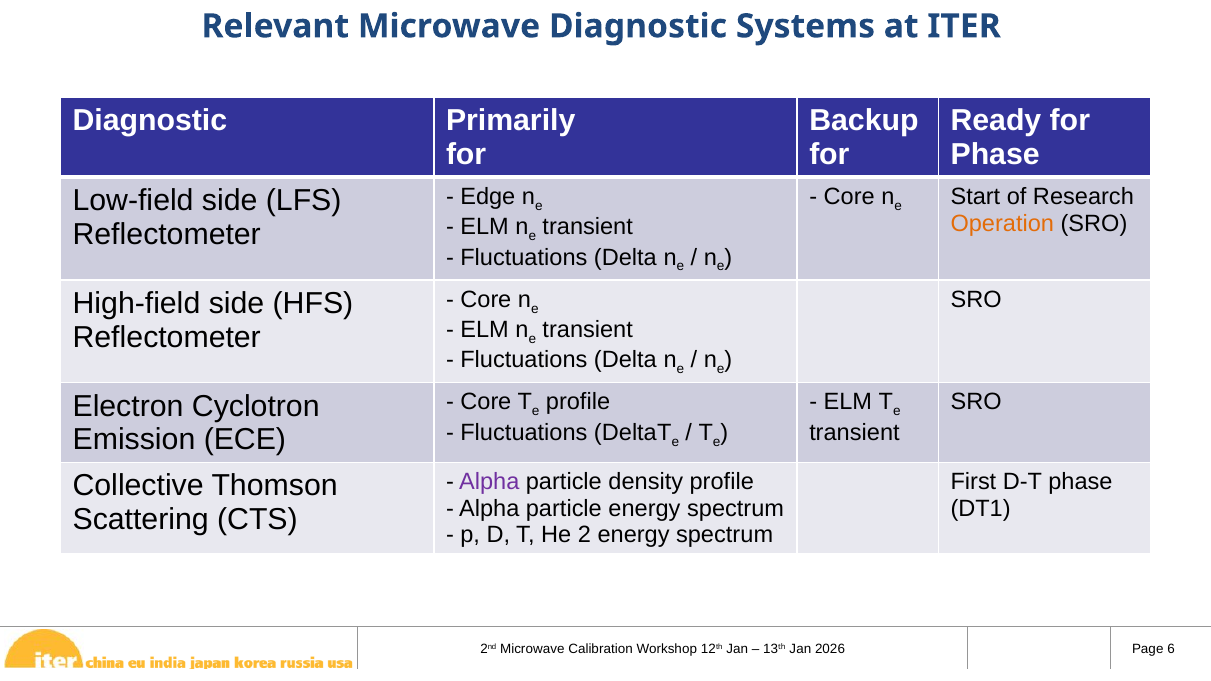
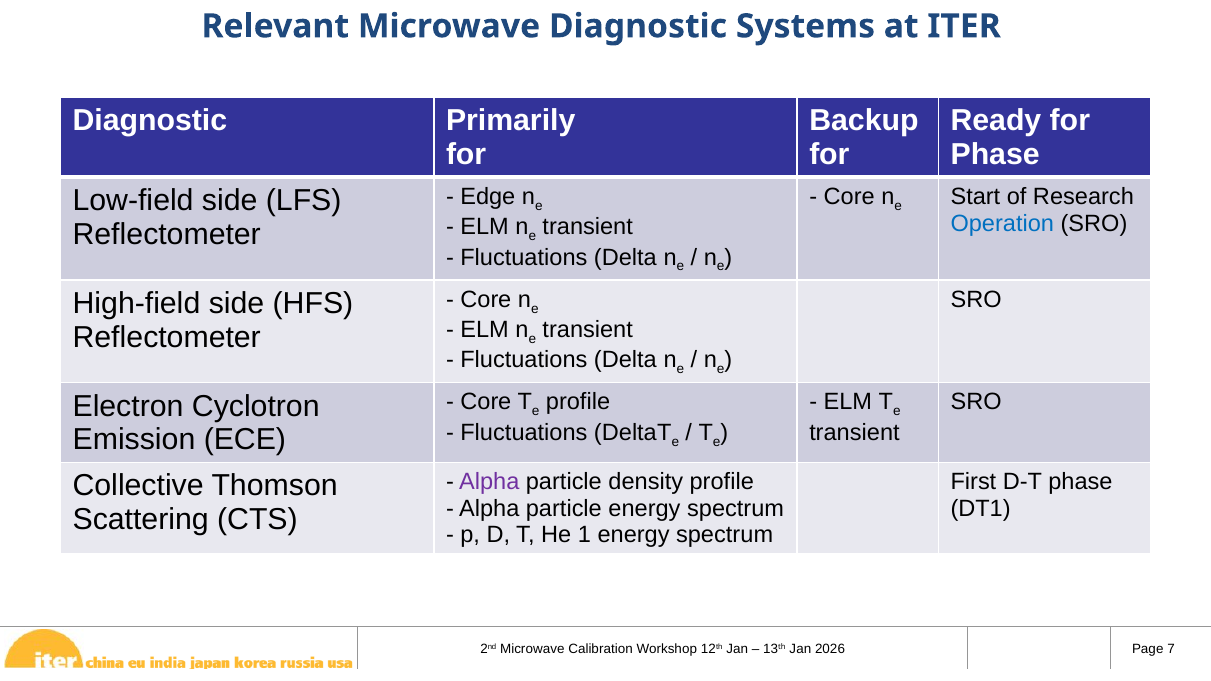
Operation colour: orange -> blue (1002, 223)
2: 2 -> 1 (584, 535)
6: 6 -> 7 (1171, 649)
